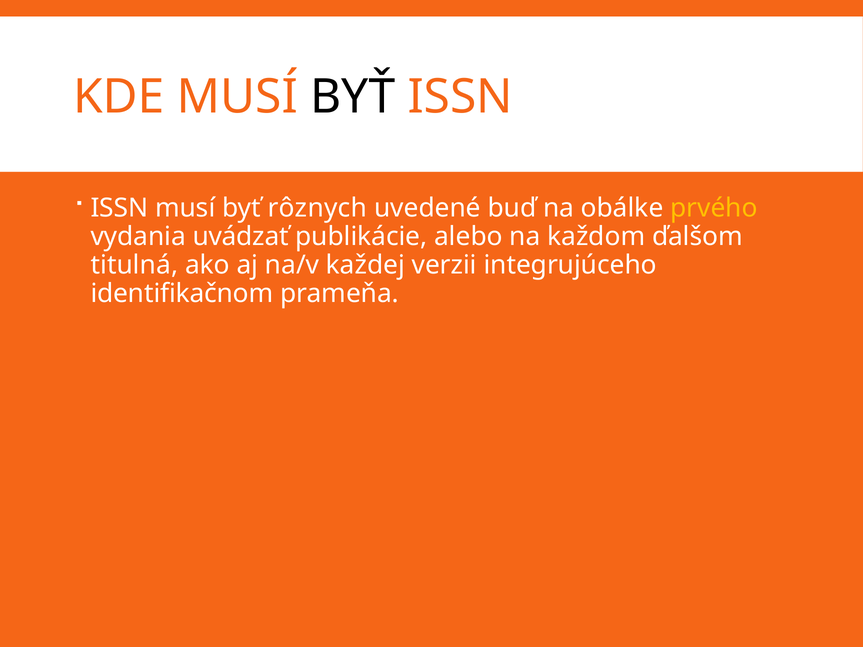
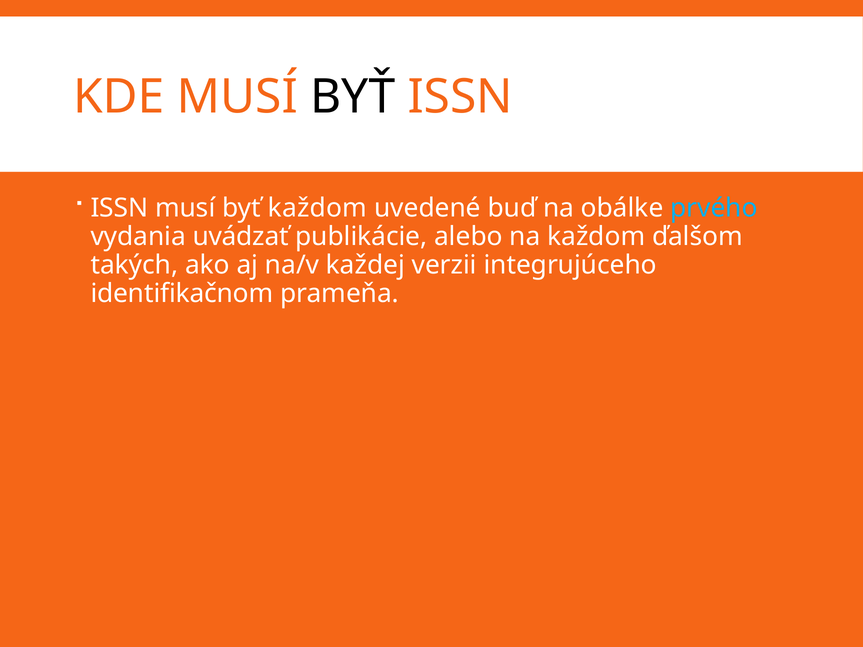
byť rôznych: rôznych -> každom (317, 208)
prvého colour: yellow -> light blue (714, 208)
titulná: titulná -> takých (134, 265)
